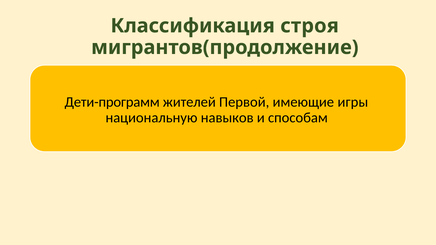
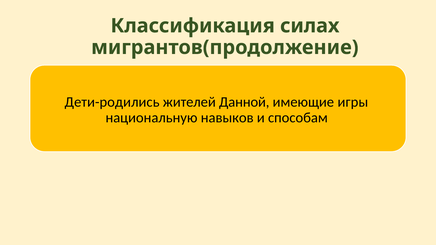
строя: строя -> силах (310, 26)
Дети-программ: Дети-программ -> Дети-родились (112, 102)
Первой: Первой -> Данной (244, 102)
